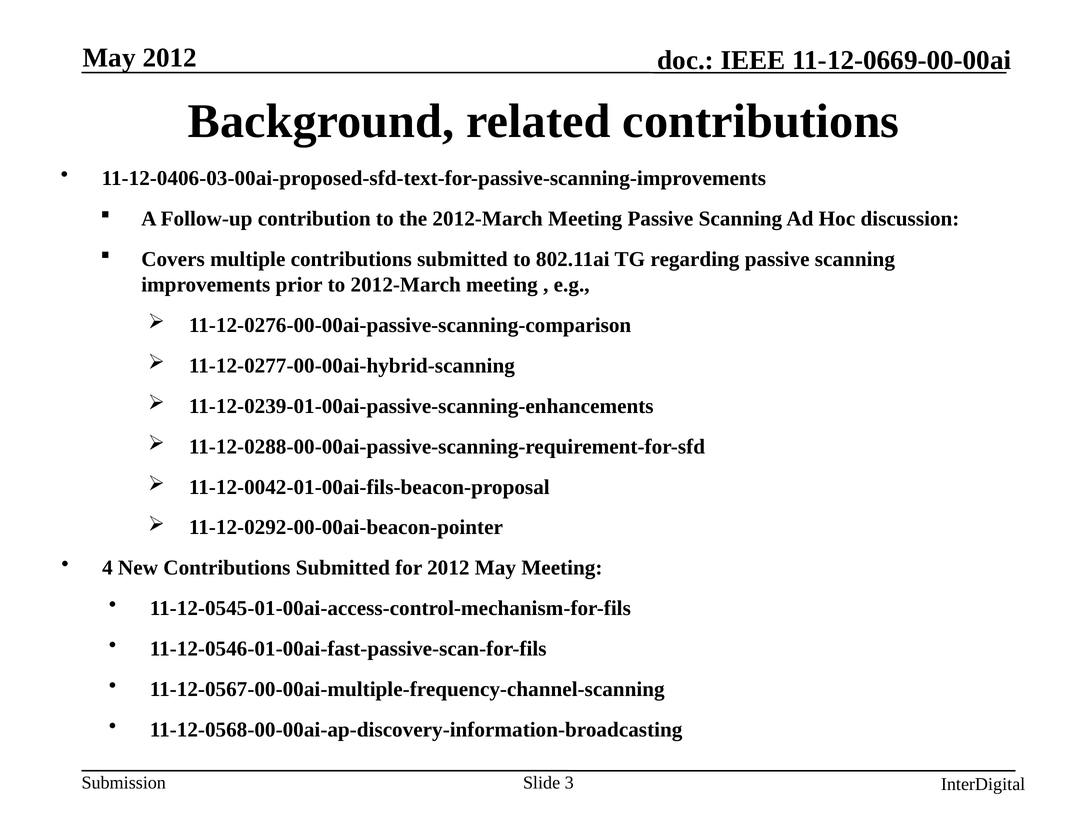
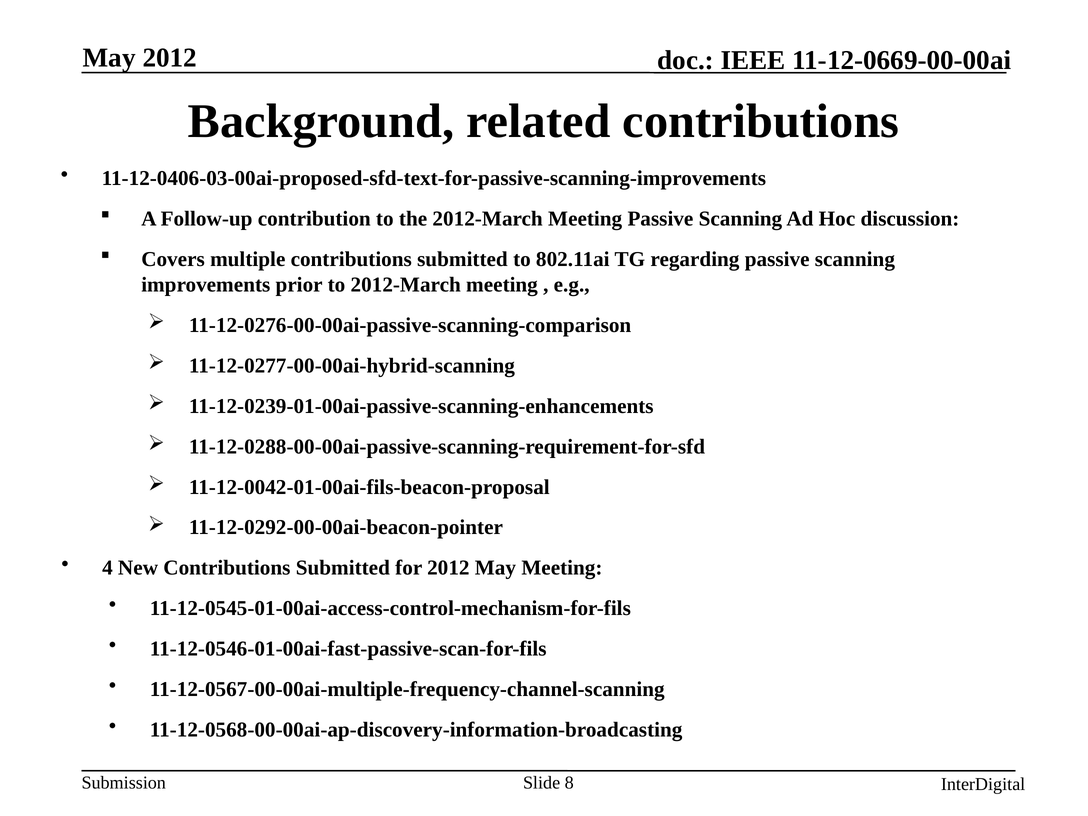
3: 3 -> 8 (569, 783)
